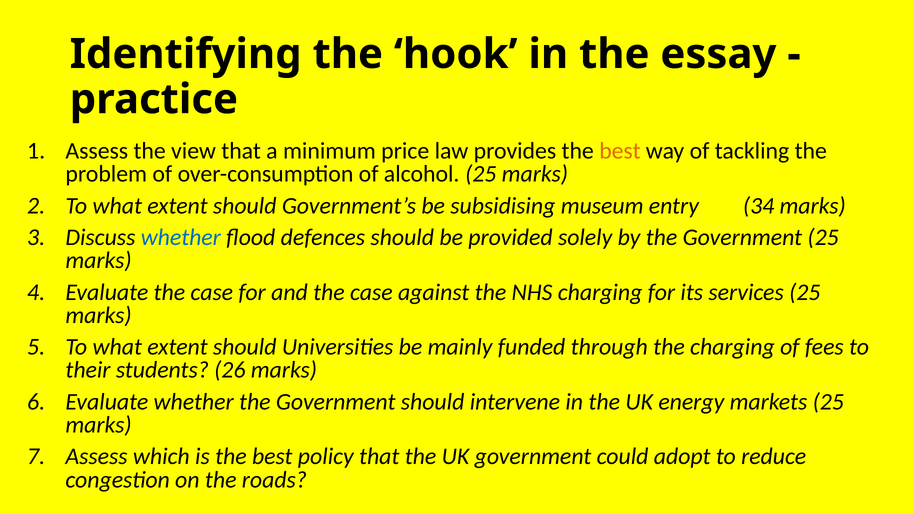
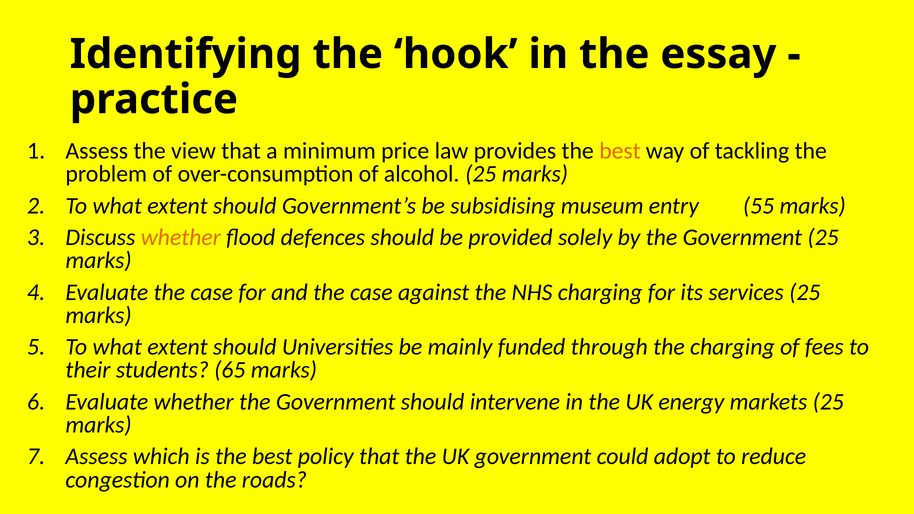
34: 34 -> 55 (759, 206)
whether colour: blue -> orange (181, 237)
26: 26 -> 65 (230, 370)
